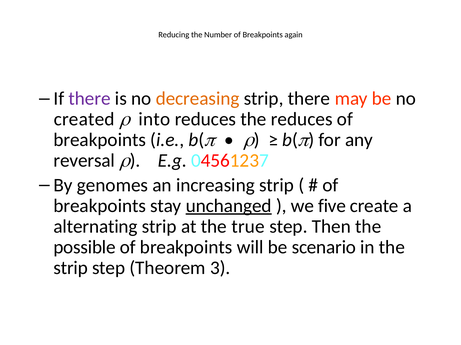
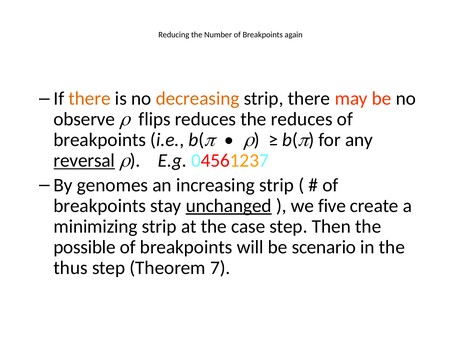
there colour: purple -> orange (90, 99)
created: created -> observe (84, 119)
into: into -> flips (155, 119)
reversal underline: none -> present (84, 161)
alternating: alternating -> minimizing (96, 227)
true: true -> case (248, 227)
strip: strip -> thus (71, 268)
3: 3 -> 7 (220, 268)
